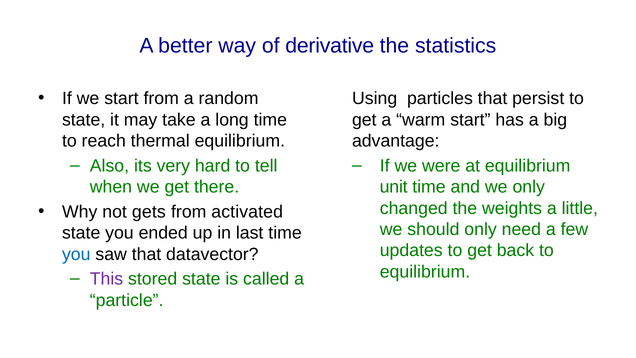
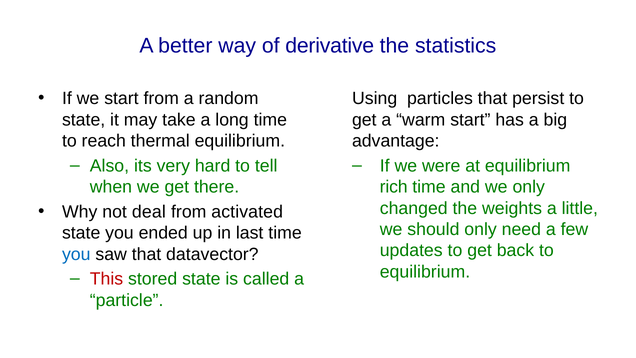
unit: unit -> rich (394, 187)
gets: gets -> deal (149, 212)
This colour: purple -> red (107, 279)
